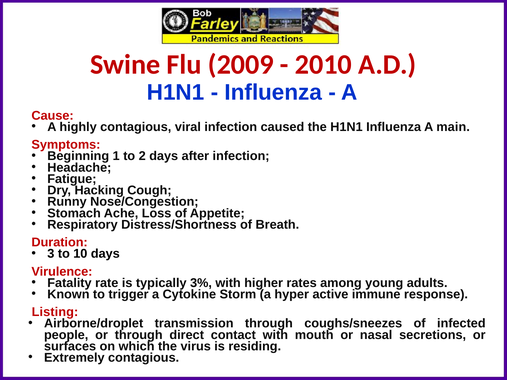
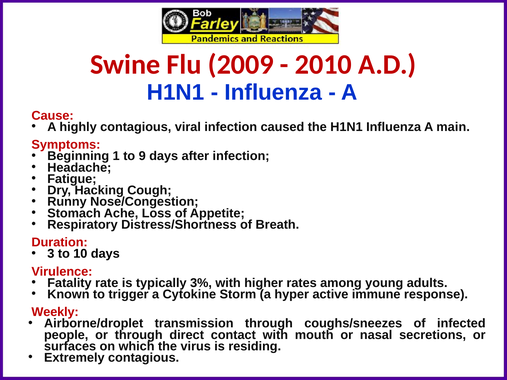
2: 2 -> 9 (142, 156)
Listing: Listing -> Weekly (55, 312)
